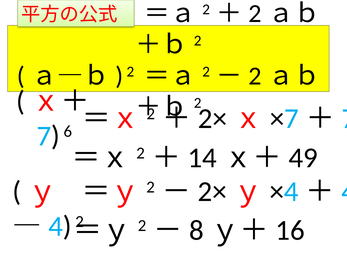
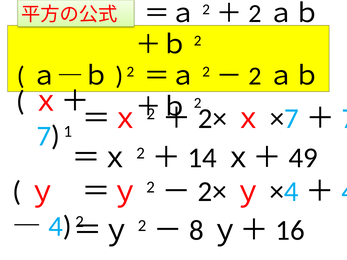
6: 6 -> 1 (68, 131)
